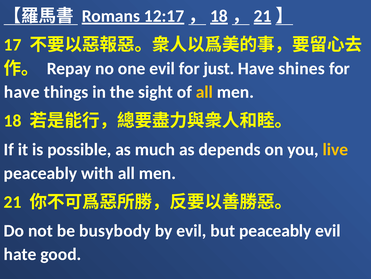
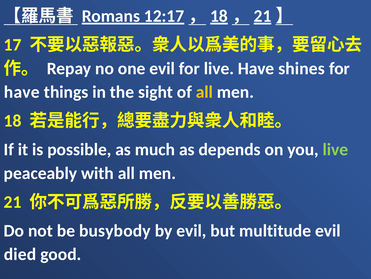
for just: just -> live (219, 68)
live colour: yellow -> light green (335, 149)
but peaceably: peaceably -> multitude (275, 230)
hate: hate -> died (20, 254)
